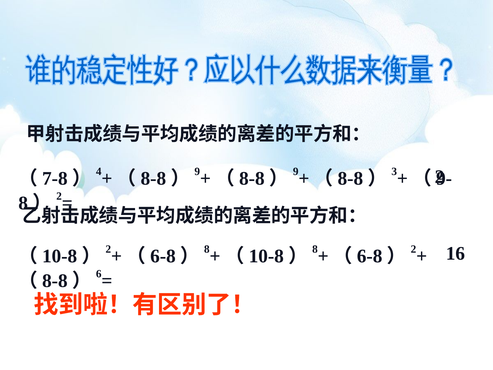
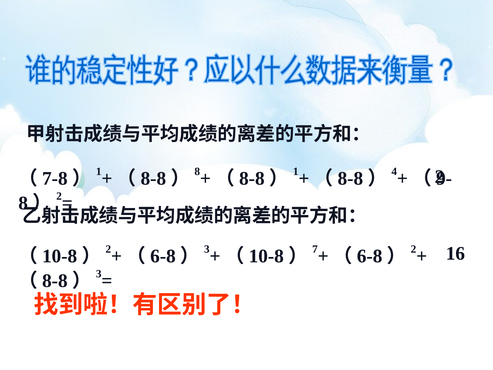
4: 4 -> 1 (99, 171)
9: 9 -> 8 (197, 171)
9: 9 -> 1 (296, 171)
3: 3 -> 4 (394, 171)
8: 8 -> 3 (207, 249)
8: 8 -> 7 (315, 249)
6: 6 -> 3 (99, 274)
